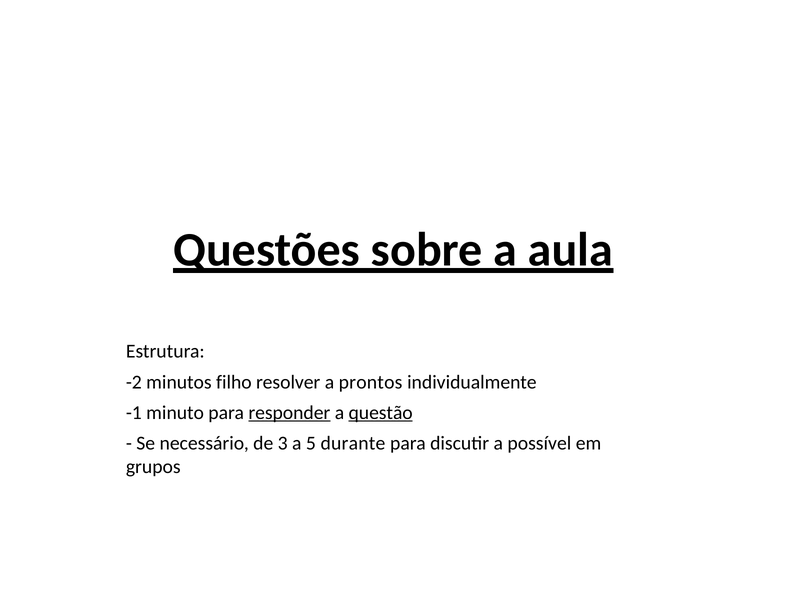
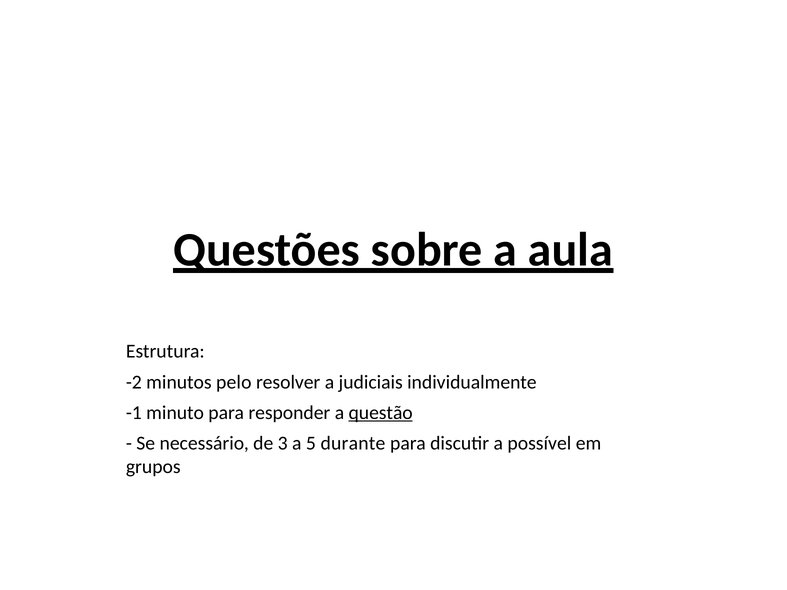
filho: filho -> pelo (234, 382)
prontos: prontos -> judiciais (371, 382)
responder underline: present -> none (289, 413)
